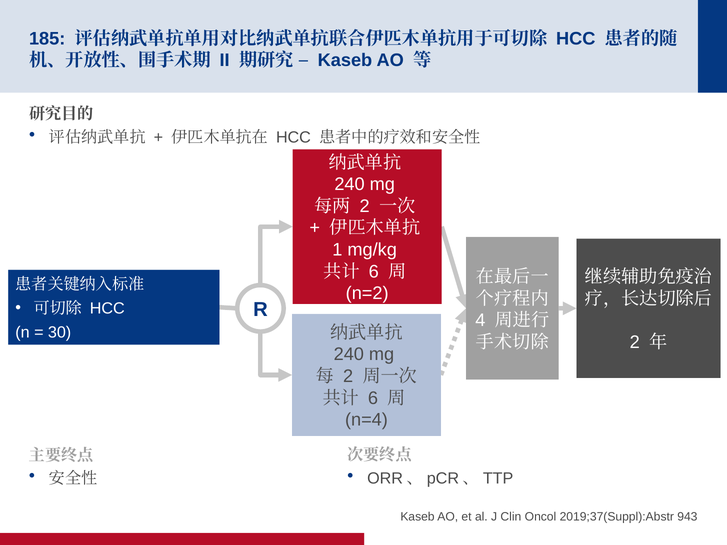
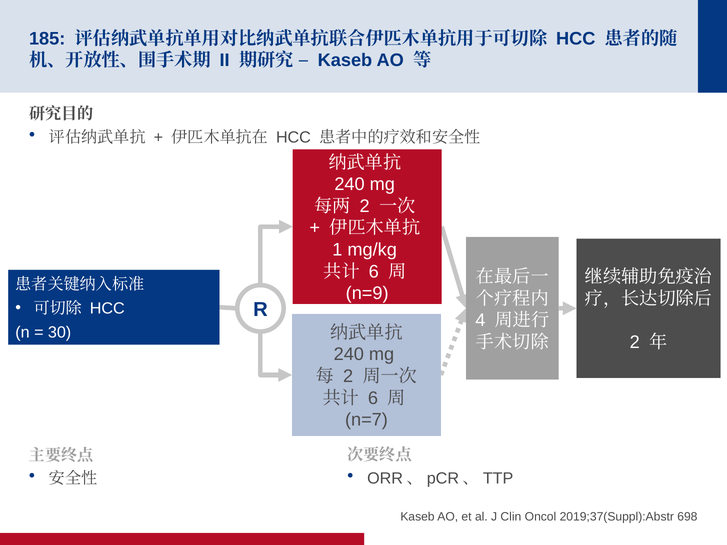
n=2: n=2 -> n=9 (367, 293)
n=4: n=4 -> n=7 (366, 420)
943: 943 -> 698 (687, 517)
